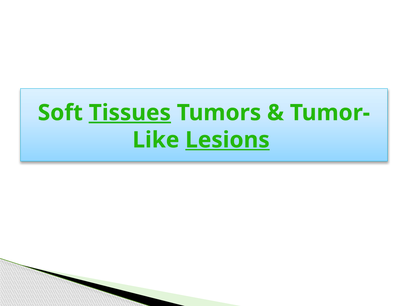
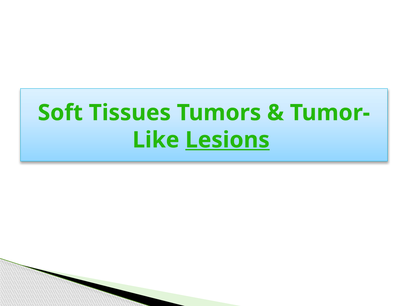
Tissues underline: present -> none (130, 113)
